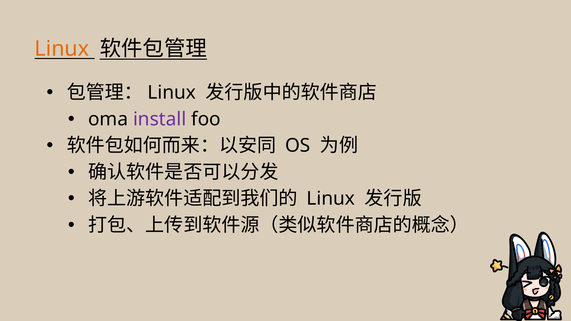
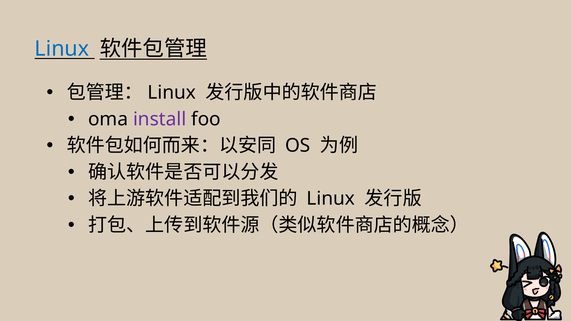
Linux colour: orange -> blue (62, 49)
